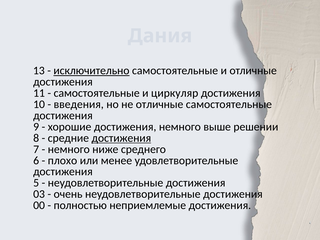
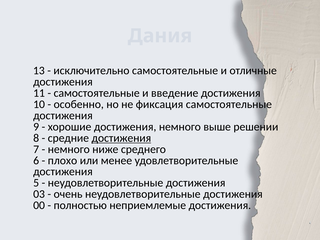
исключительно underline: present -> none (91, 71)
циркуляр: циркуляр -> введение (175, 93)
введения: введения -> особенно (79, 104)
не отличные: отличные -> фиксация (159, 104)
